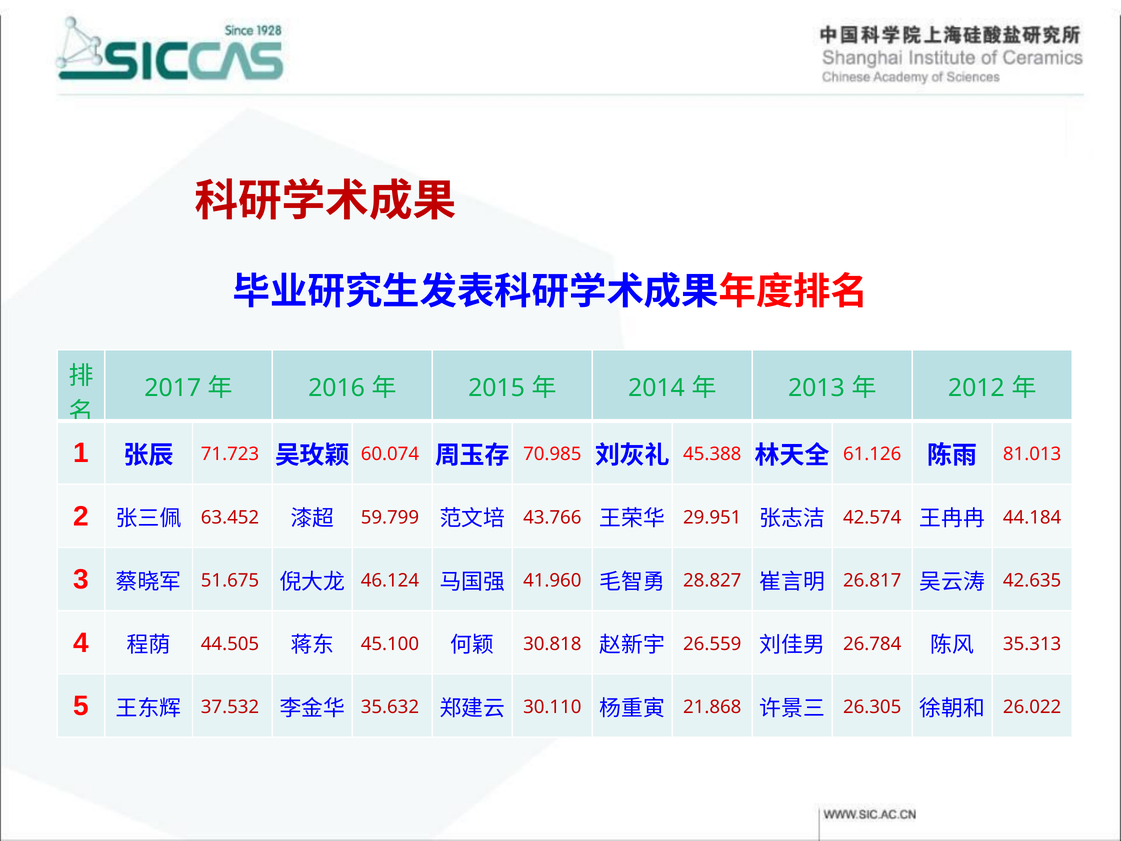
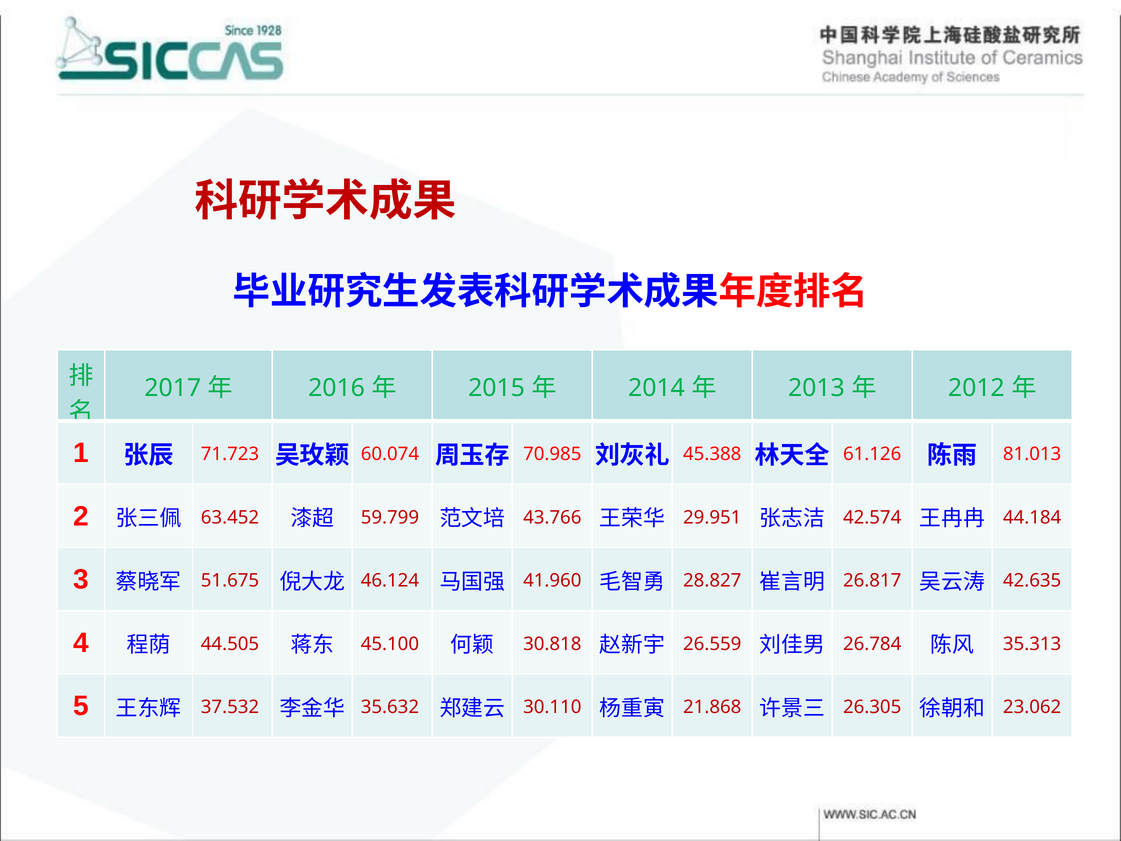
26.022: 26.022 -> 23.062 (1032, 707)
